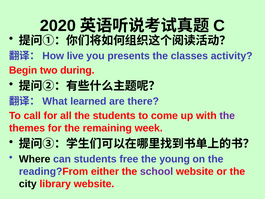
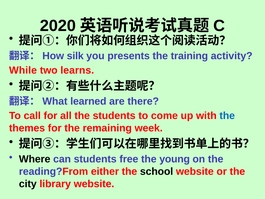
live: live -> silk (75, 56)
classes: classes -> training (189, 56)
Begin: Begin -> While (23, 70)
during: during -> learns (77, 70)
the colour: purple -> blue (227, 116)
school colour: purple -> black (157, 171)
